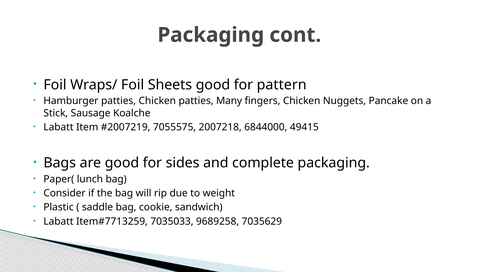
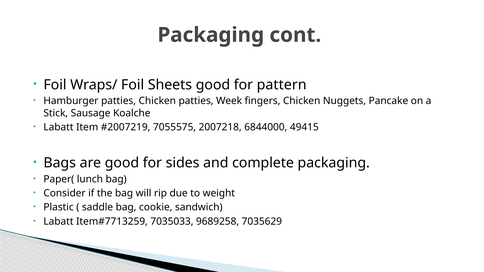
Many: Many -> Week (229, 101)
